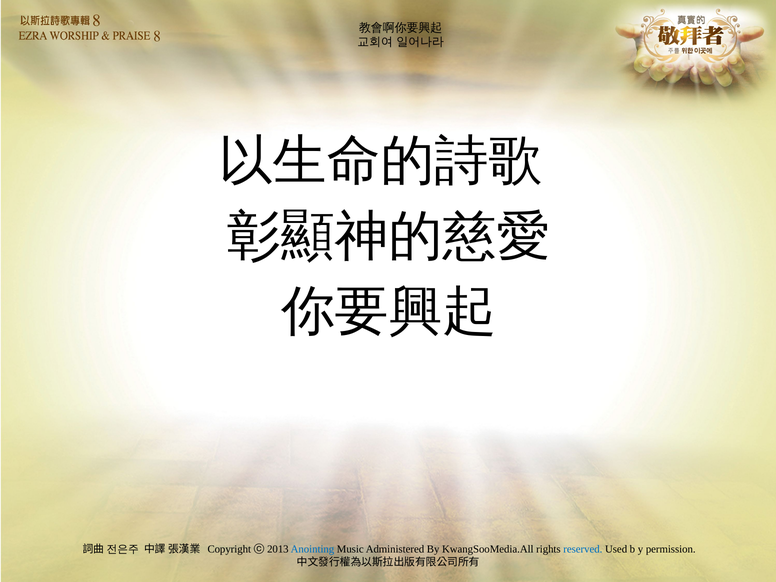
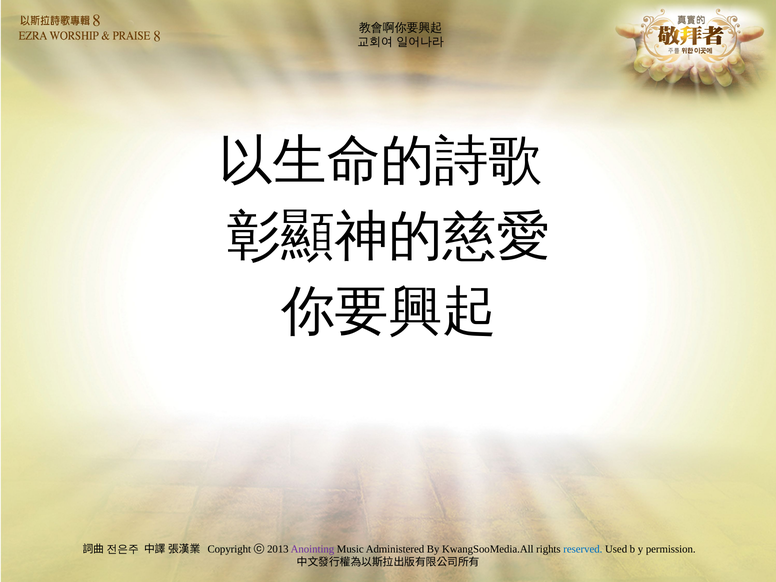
Anointing colour: blue -> purple (312, 549)
